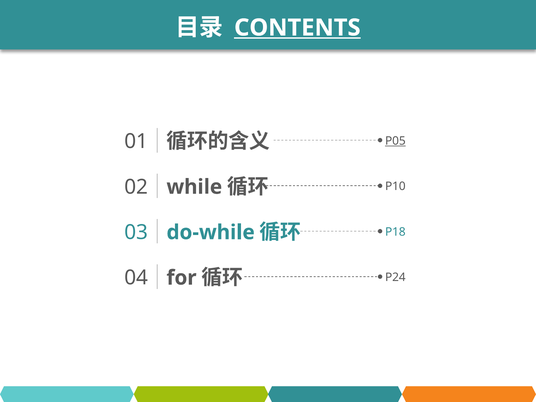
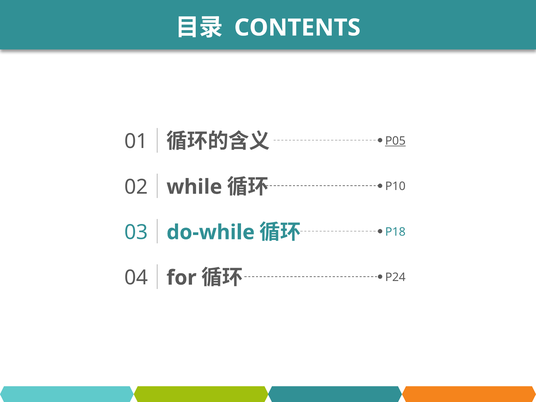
CONTENTS underline: present -> none (297, 28)
